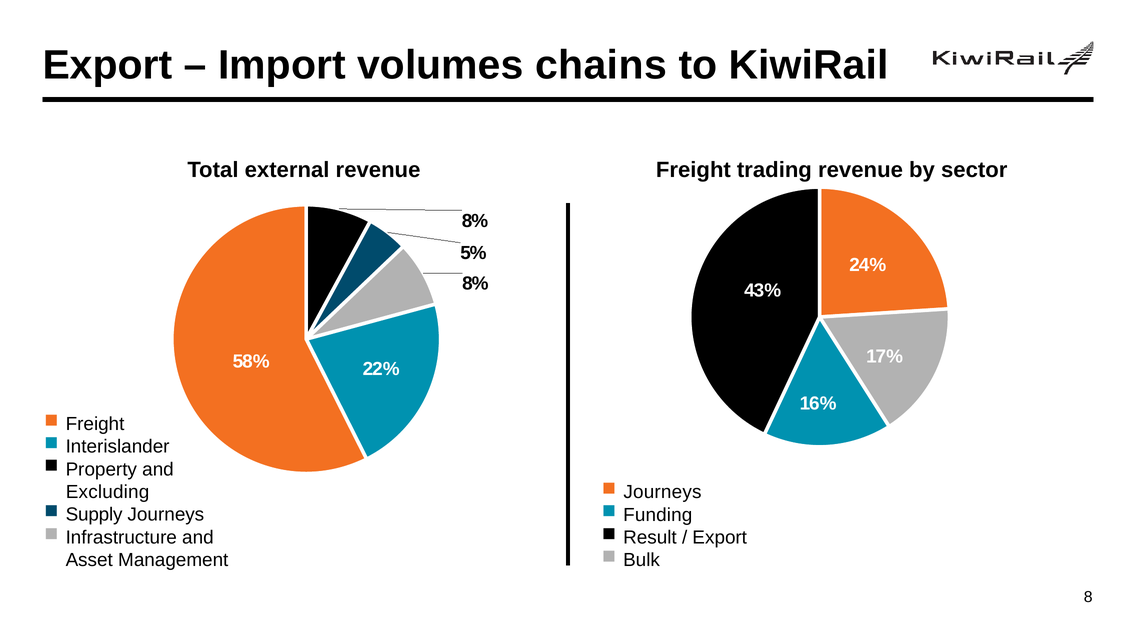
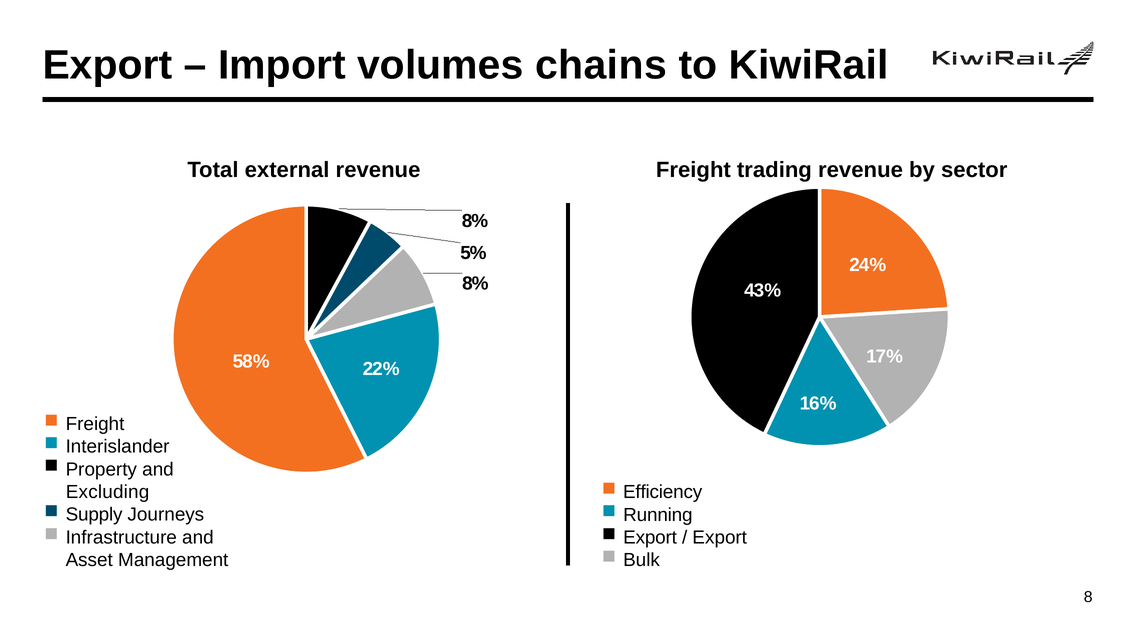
Journeys: Journeys -> Efficiency (663, 492)
Funding: Funding -> Running (658, 515)
Result: Result -> Export (650, 538)
